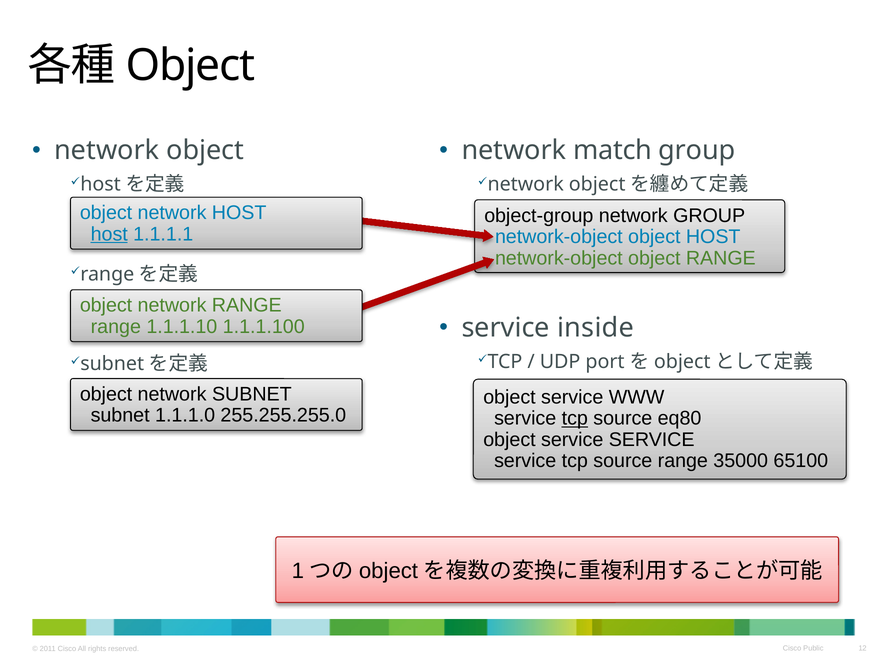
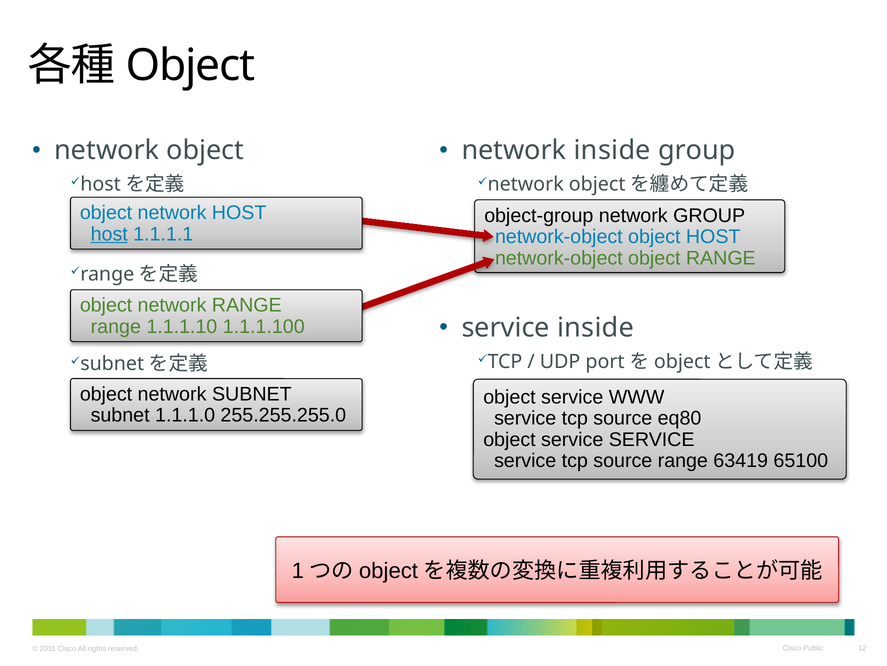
network match: match -> inside (612, 150)
tcp underline: present -> none (575, 418)
35000: 35000 -> 63419 (741, 460)
